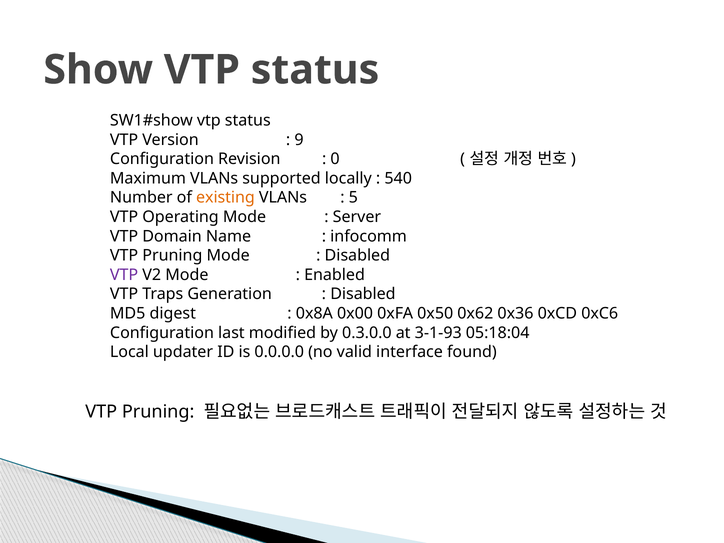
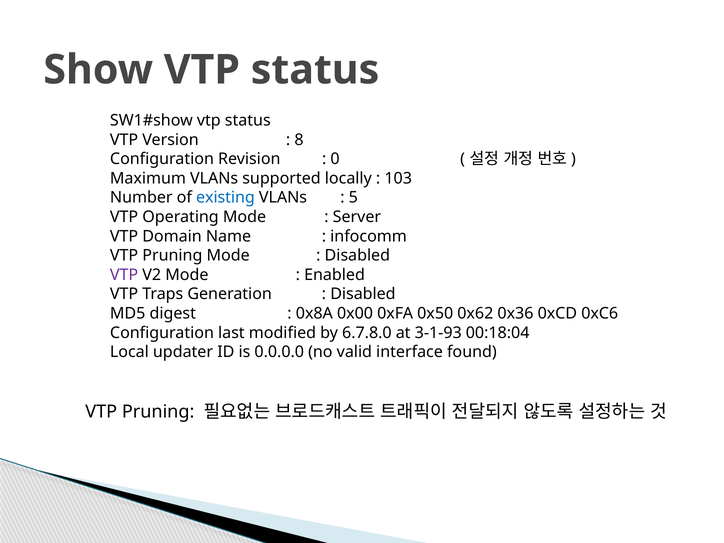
9: 9 -> 8 (299, 140)
540: 540 -> 103 (398, 178)
existing colour: orange -> blue (225, 198)
0.3.0.0: 0.3.0.0 -> 6.7.8.0 (367, 333)
05:18:04: 05:18:04 -> 00:18:04 (498, 333)
